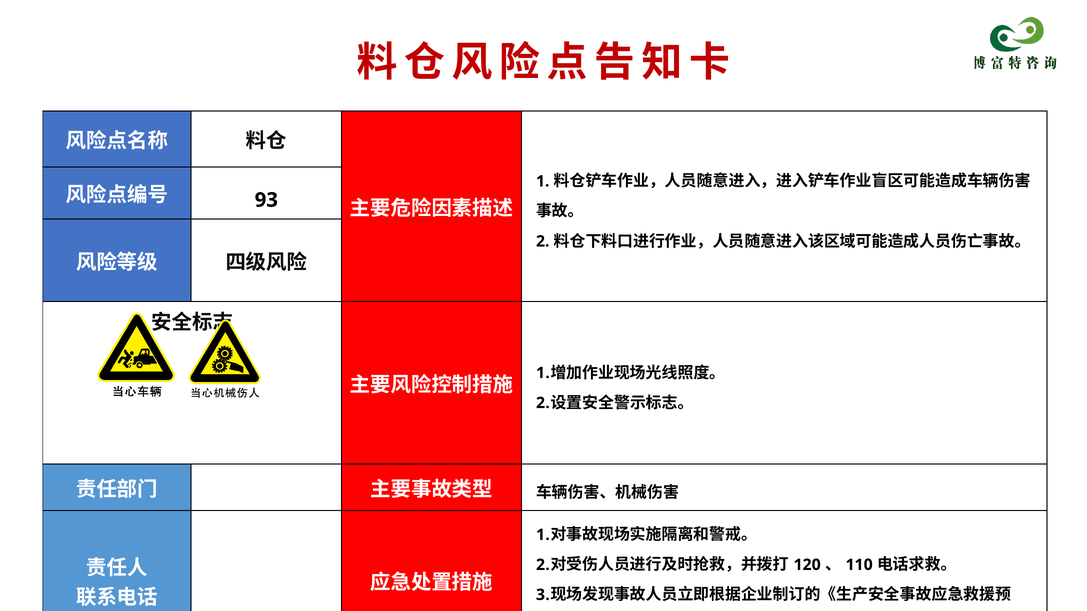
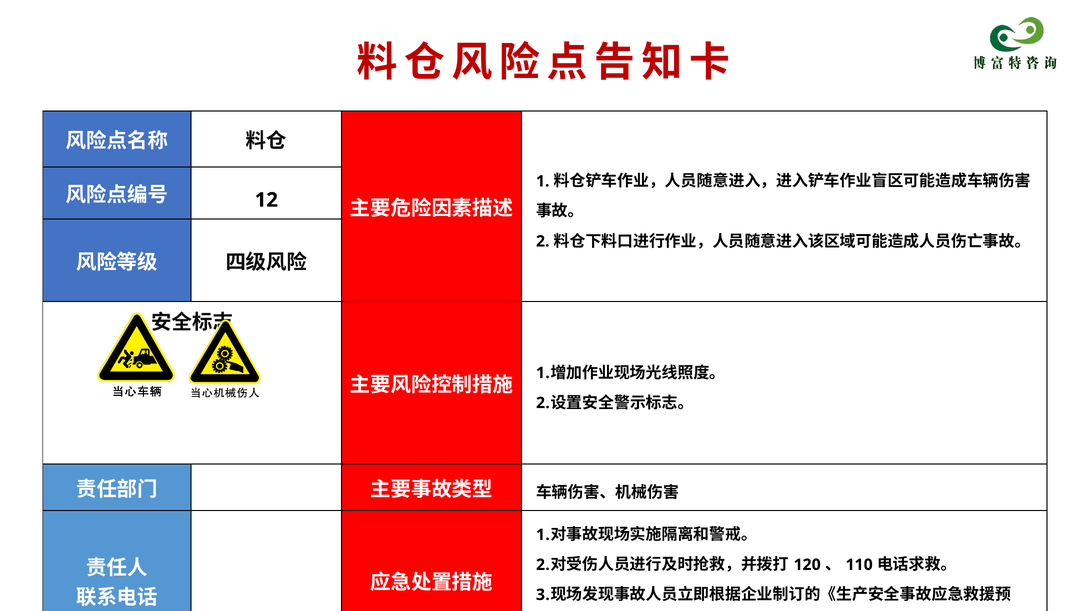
93: 93 -> 12 (266, 200)
